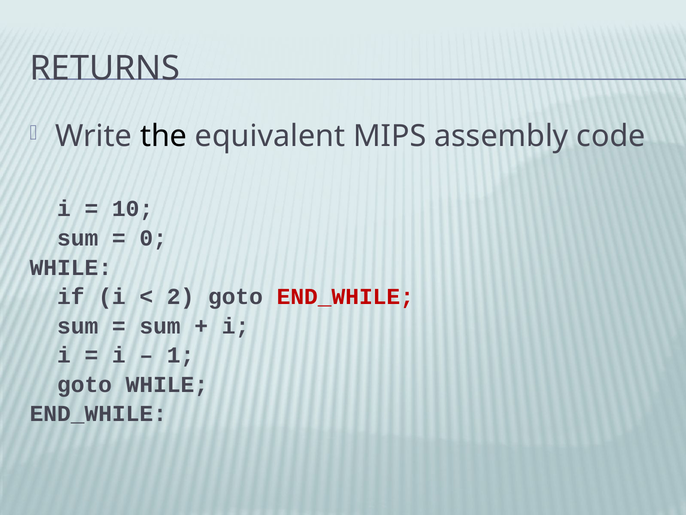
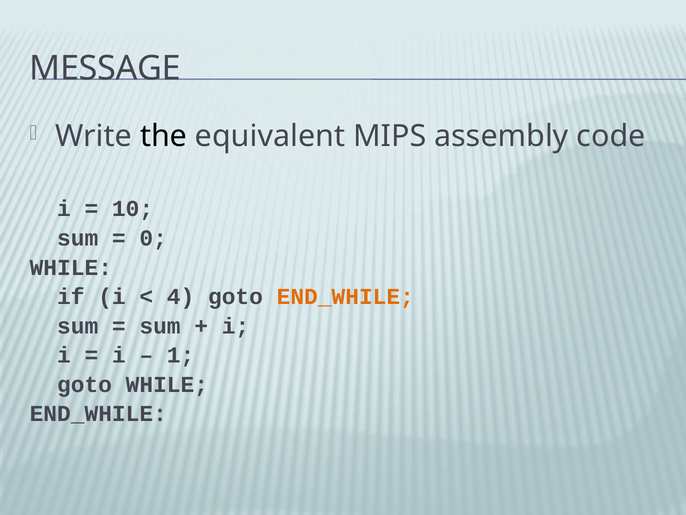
RETURNS: RETURNS -> MESSAGE (105, 68)
2: 2 -> 4 (181, 296)
END_WHILE colour: red -> orange (345, 296)
